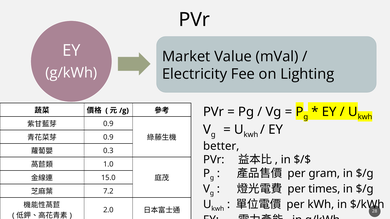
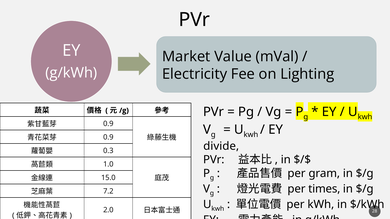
better: better -> divide (221, 146)
